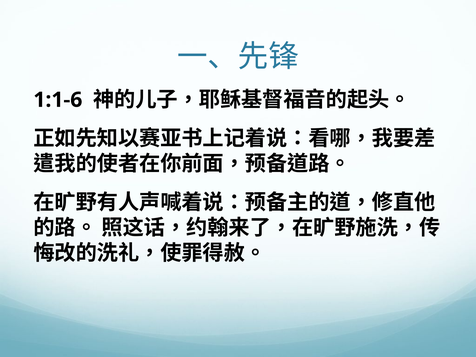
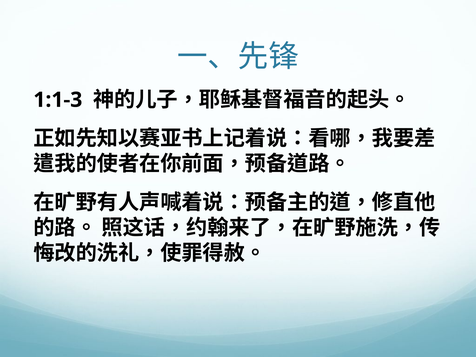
1:1-6: 1:1-6 -> 1:1-3 (58, 100)
